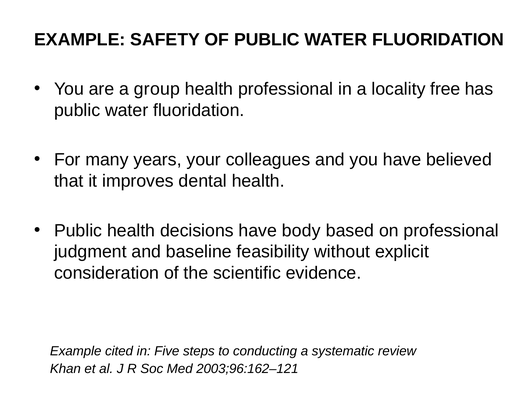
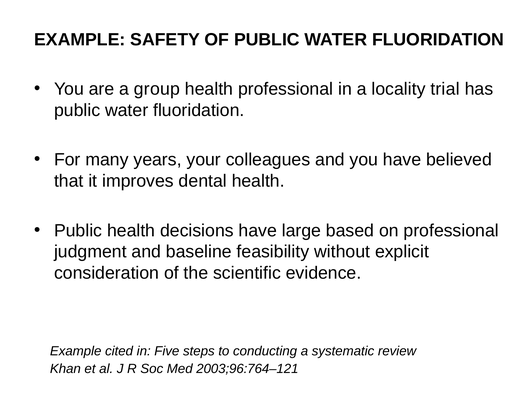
free: free -> trial (445, 89)
body: body -> large (301, 230)
2003;96:162–121: 2003;96:162–121 -> 2003;96:764–121 (247, 368)
